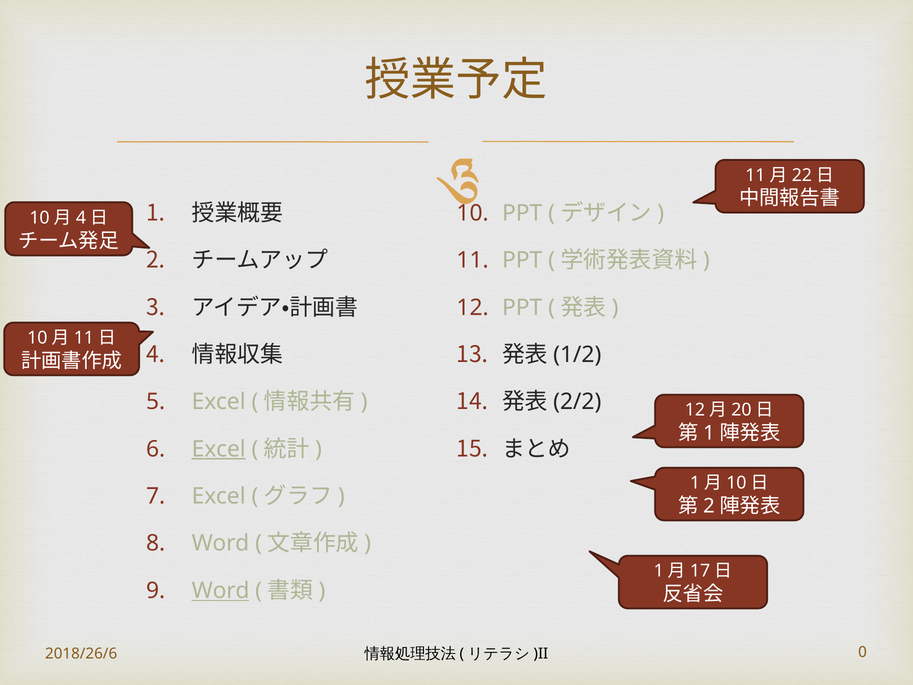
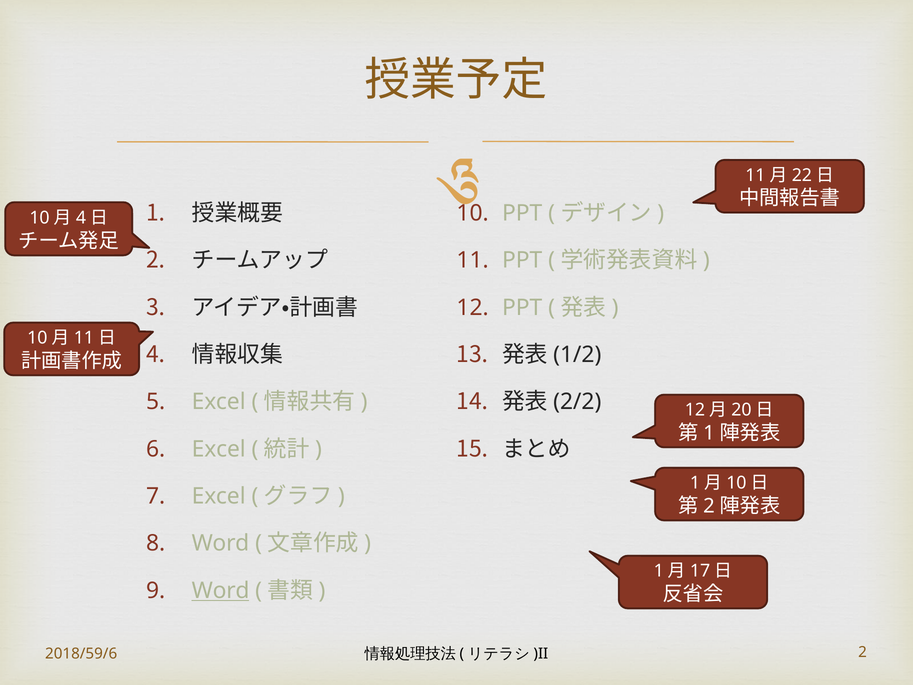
Excel underline: present -> none (219, 449)
2018/26/6: 2018/26/6 -> 2018/59/6 (81, 653)
0: 0 -> 2 (862, 652)
